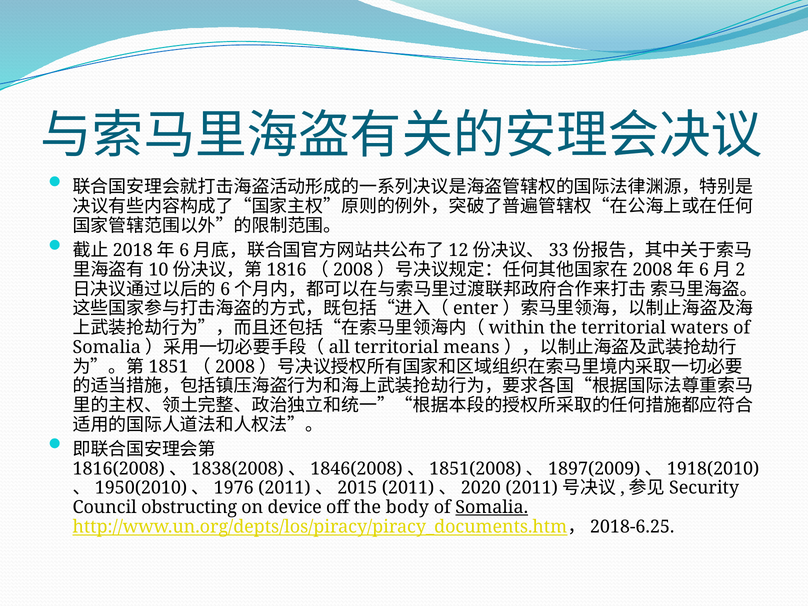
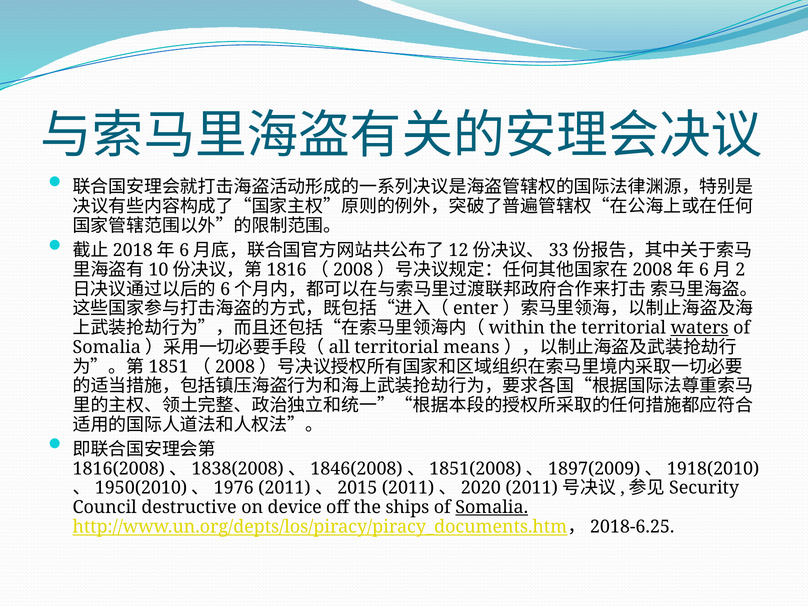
waters underline: none -> present (700, 328)
obstructing: obstructing -> destructive (189, 507)
body: body -> ships (407, 507)
